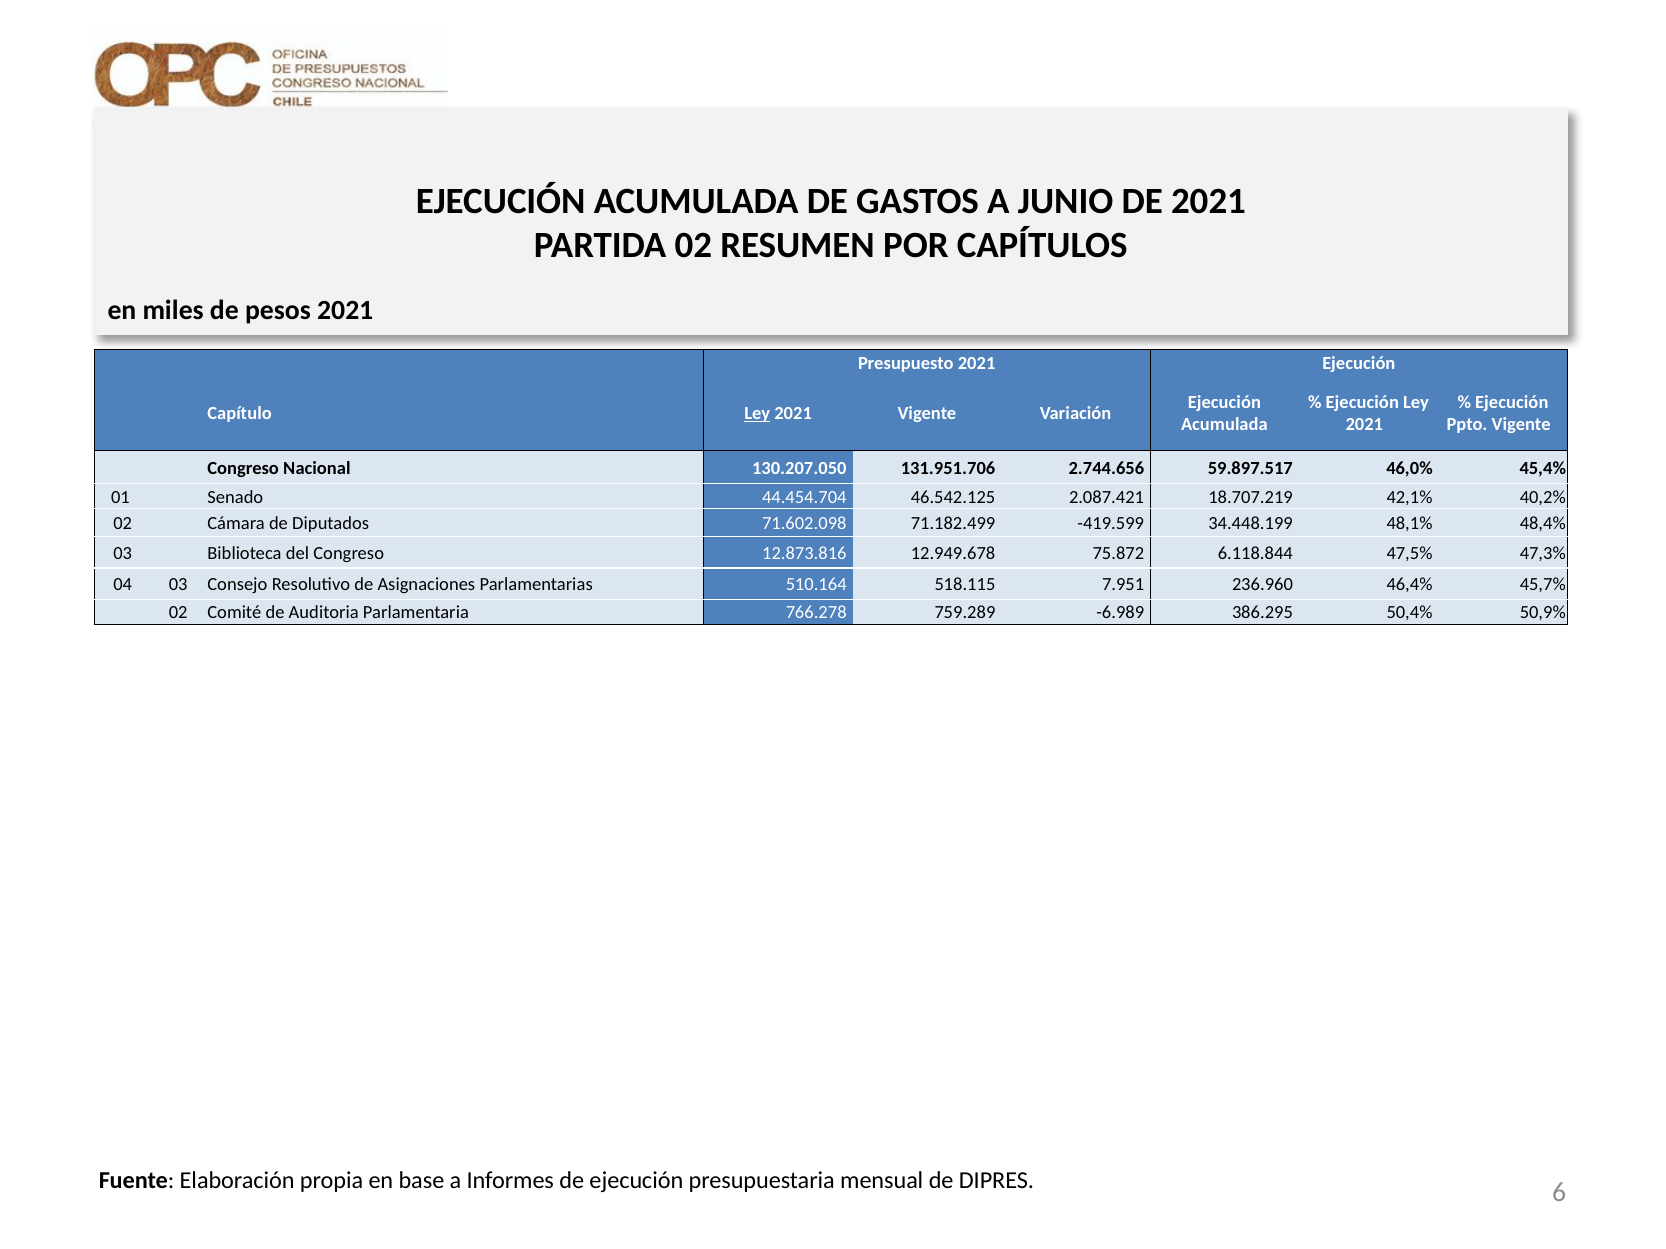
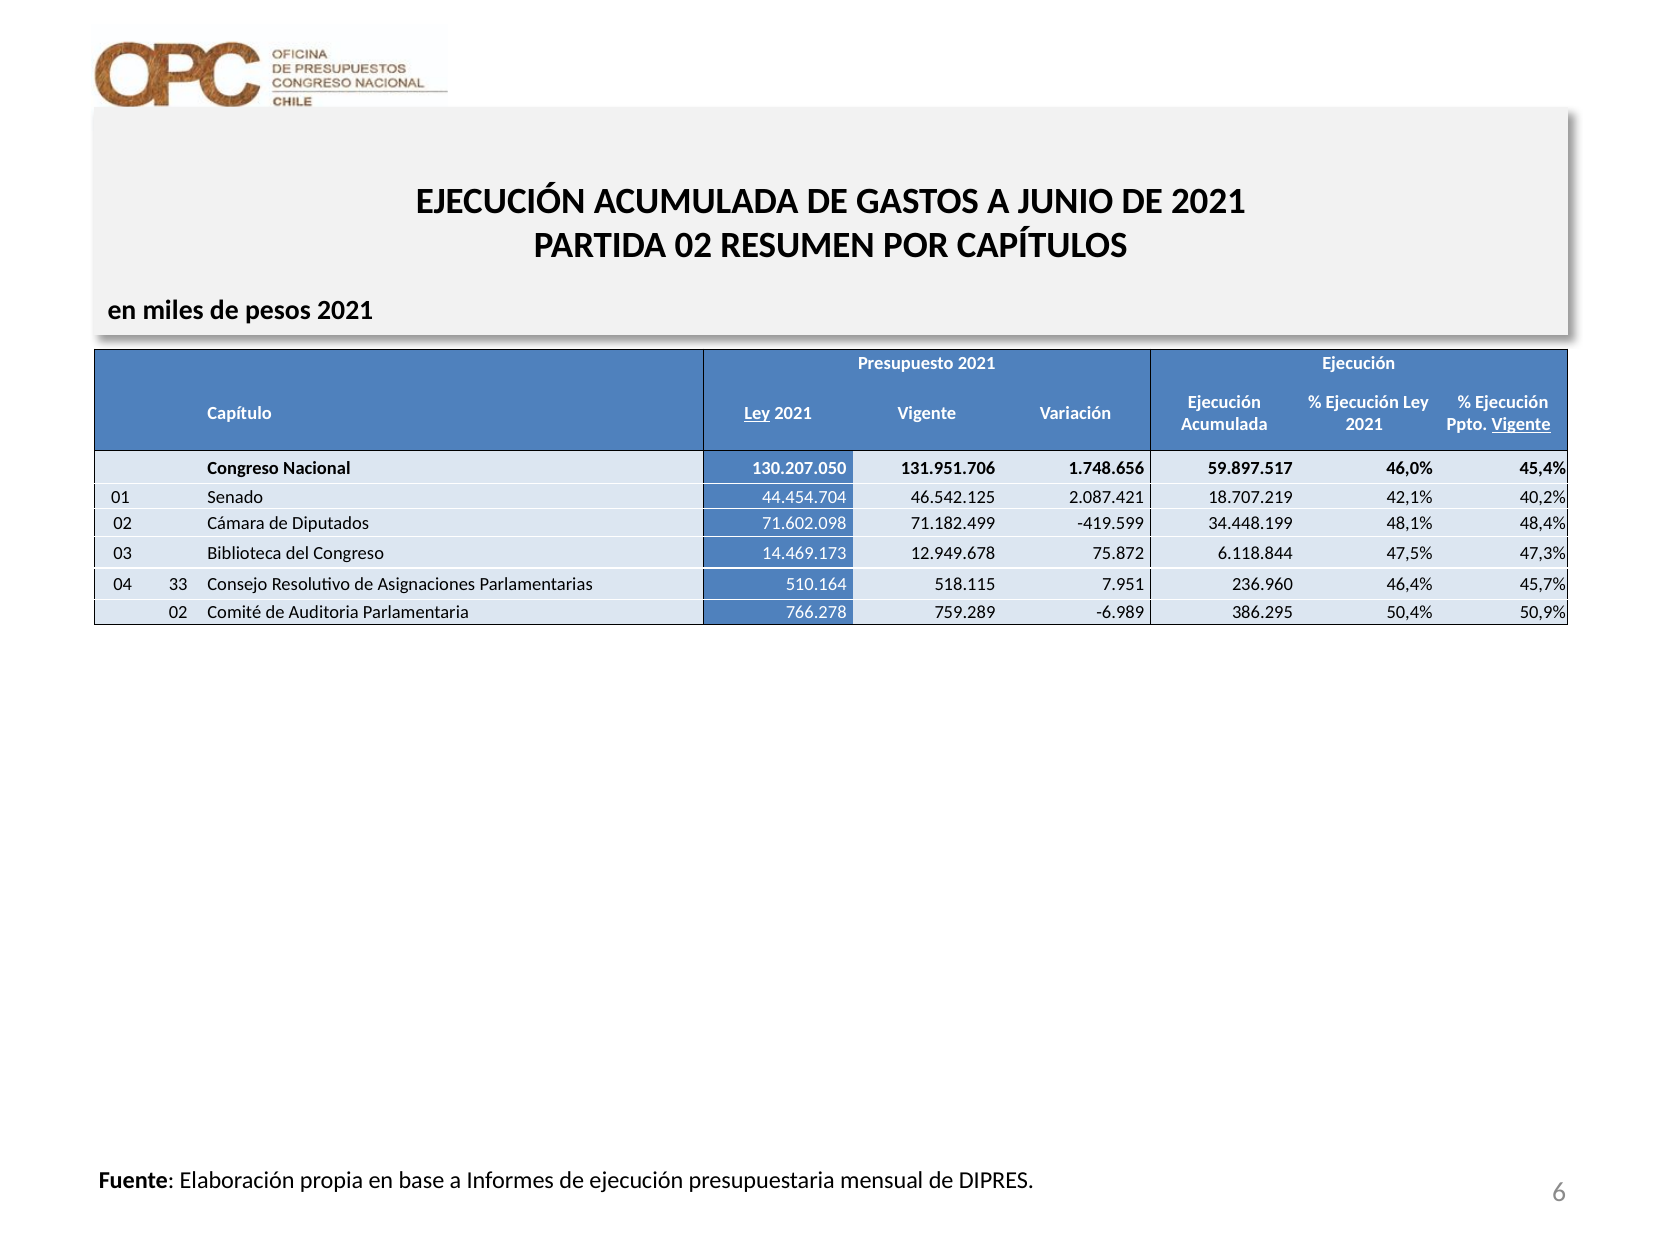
Vigente underline: none -> present (1521, 425)
2.744.656: 2.744.656 -> 1.748.656 (1106, 468)
12.873.816: 12.873.816 -> 14.469.173 (804, 554)
04 03: 03 -> 33 (178, 585)
